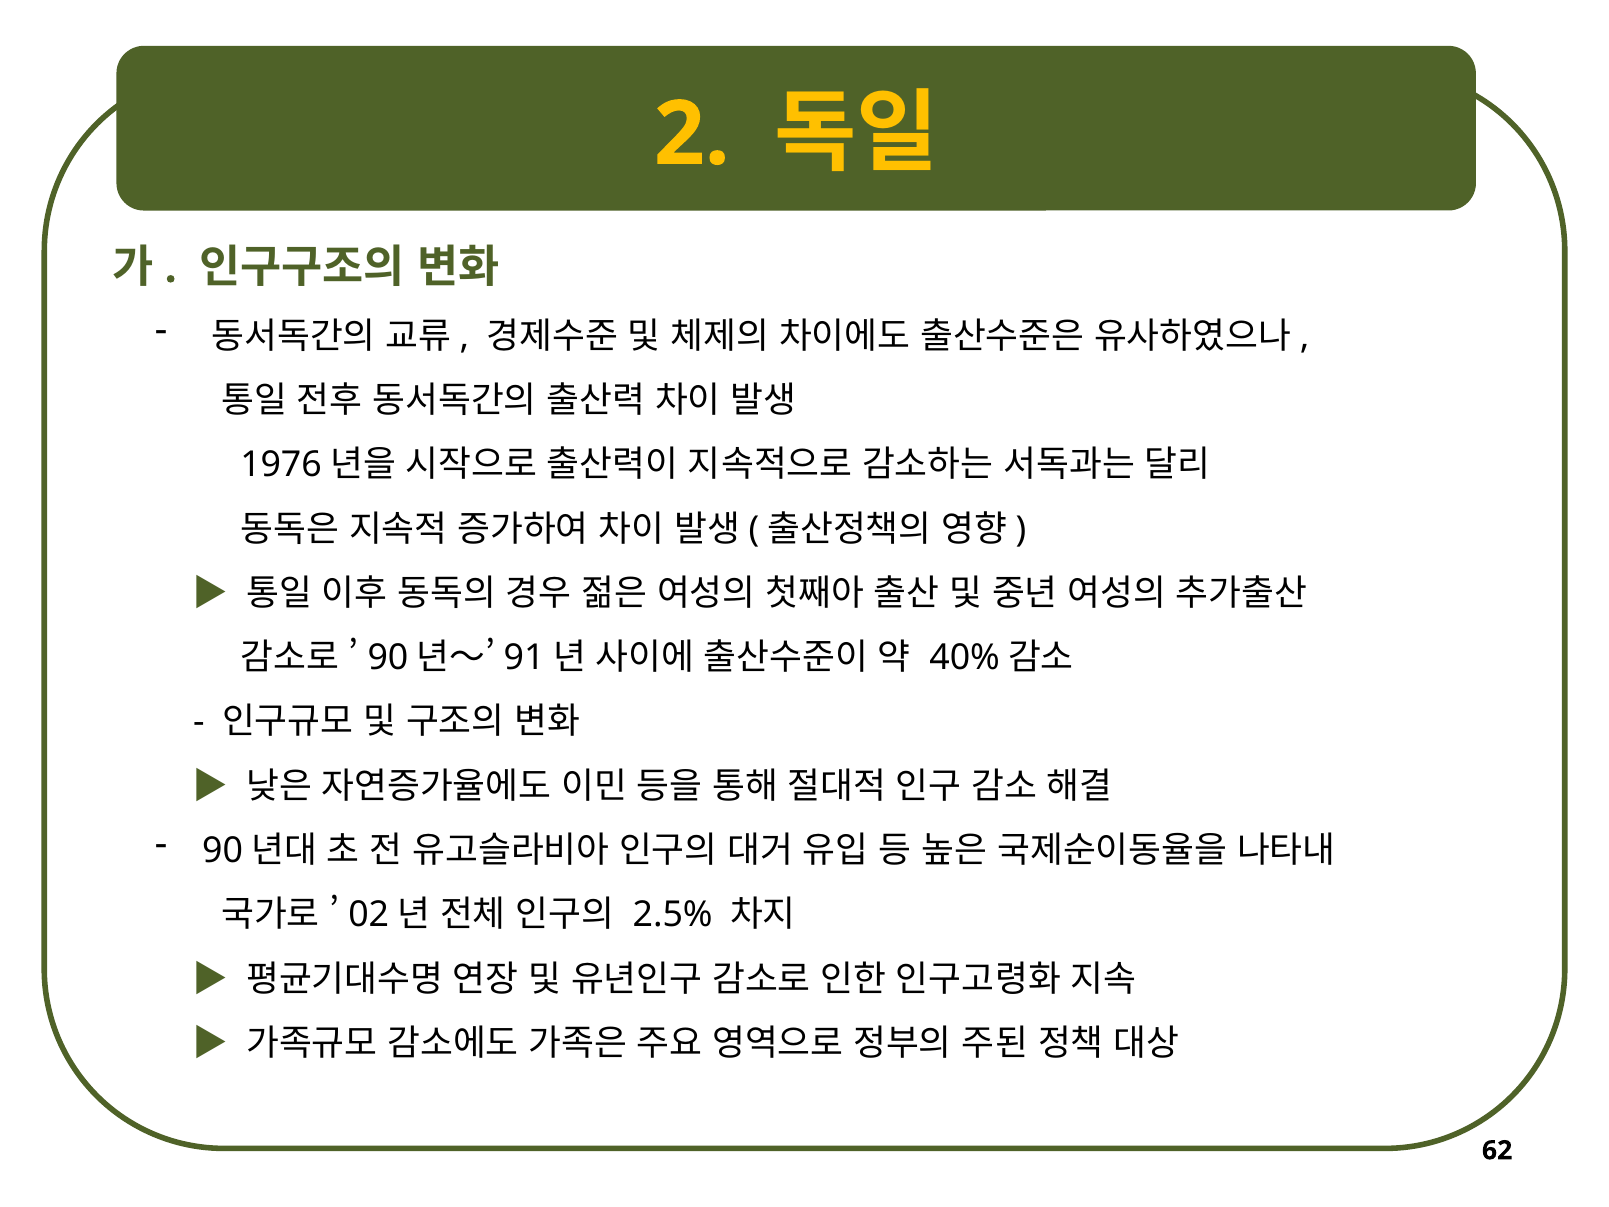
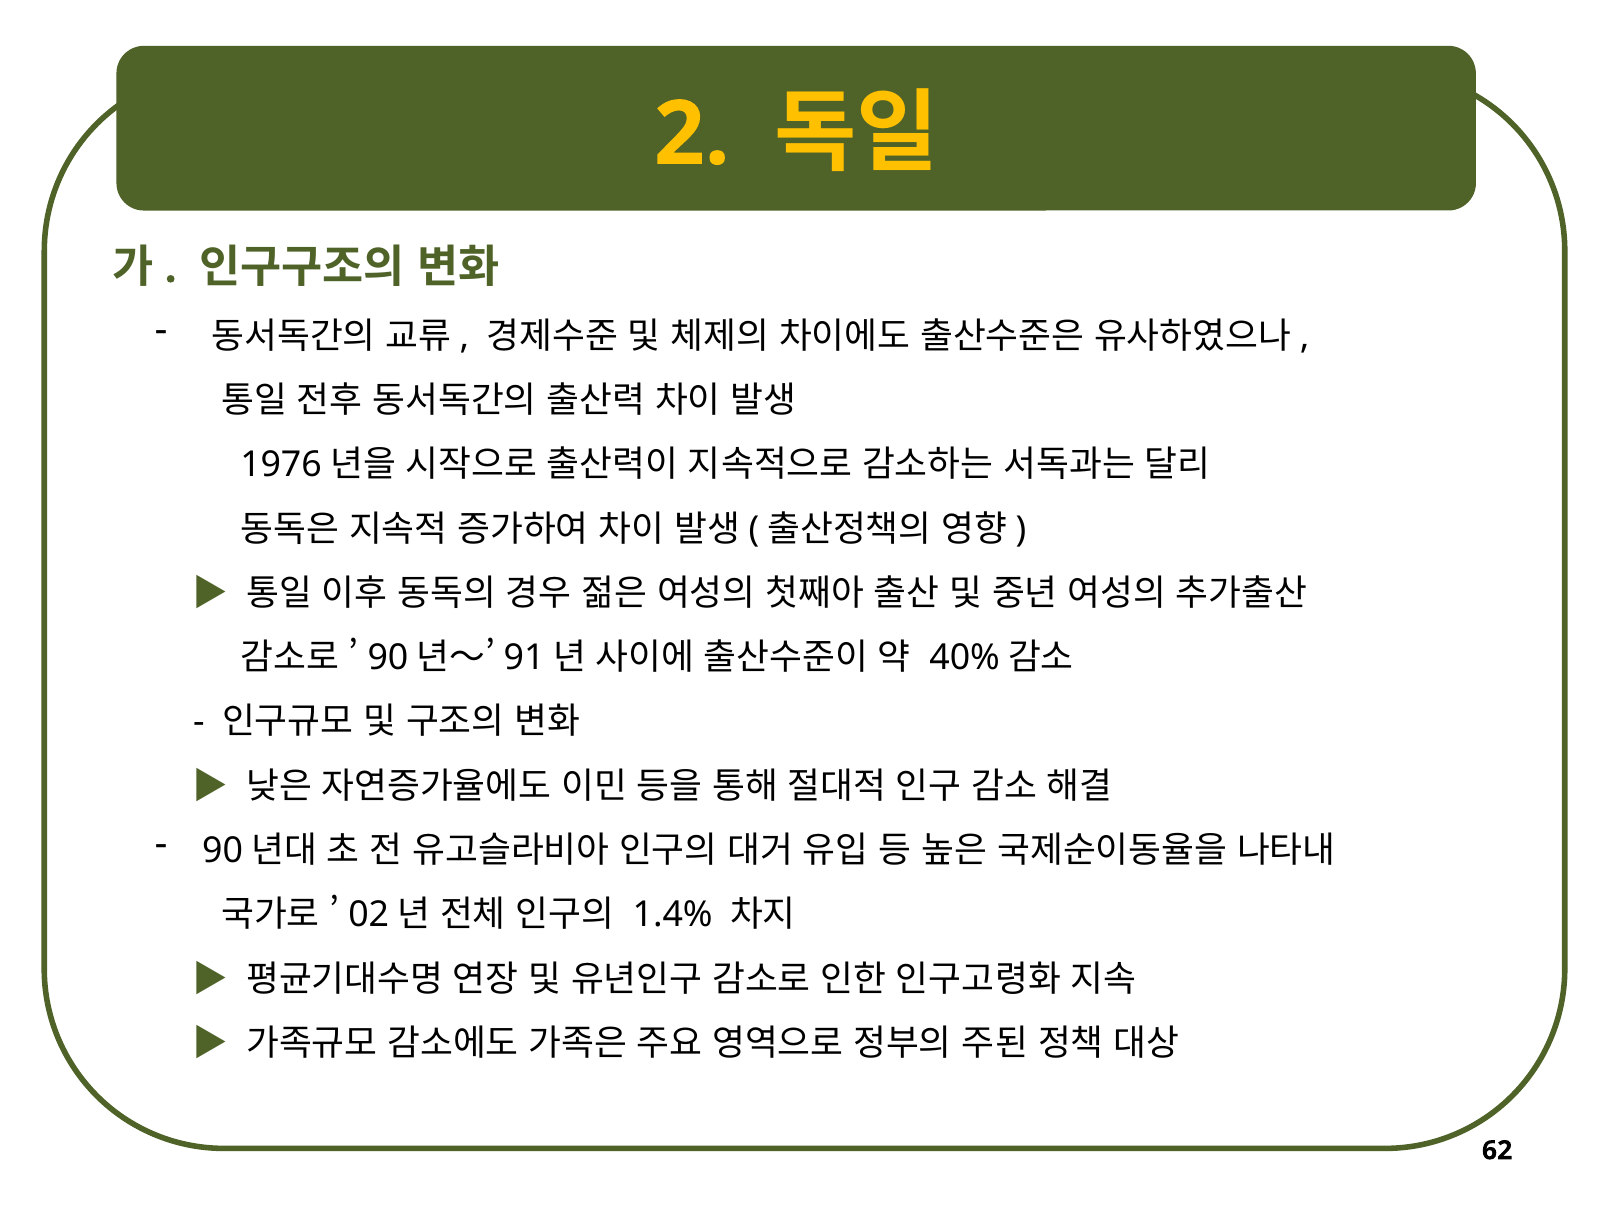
2.5%: 2.5% -> 1.4% (673, 915)
